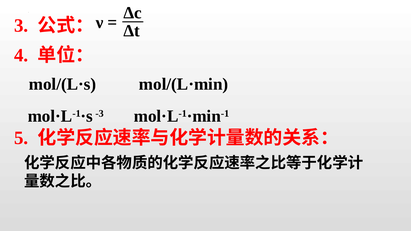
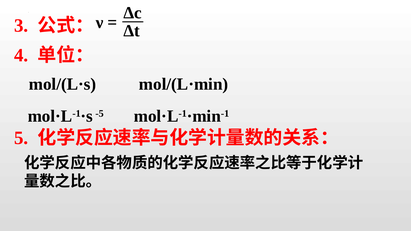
-3: -3 -> -5 (100, 114)
